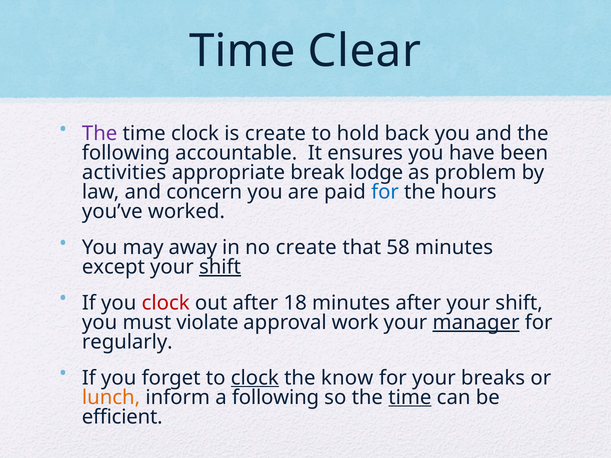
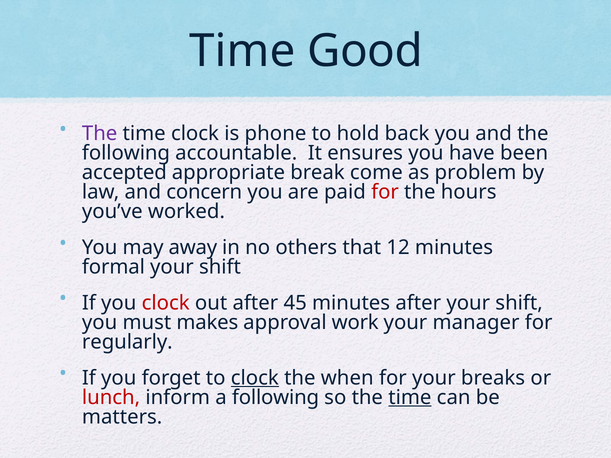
Clear: Clear -> Good (365, 51)
is create: create -> phone (276, 134)
activities: activities -> accepted (124, 173)
lodge: lodge -> come (376, 173)
for colour: blue -> red (385, 192)
no create: create -> others (306, 248)
58: 58 -> 12 (398, 248)
except: except -> formal (113, 267)
shift underline: present -> none (220, 267)
18: 18 -> 45 (295, 303)
violate: violate -> makes (207, 323)
manager underline: present -> none (476, 323)
know: know -> when (347, 378)
lunch colour: orange -> red (111, 398)
efficient: efficient -> matters (122, 417)
